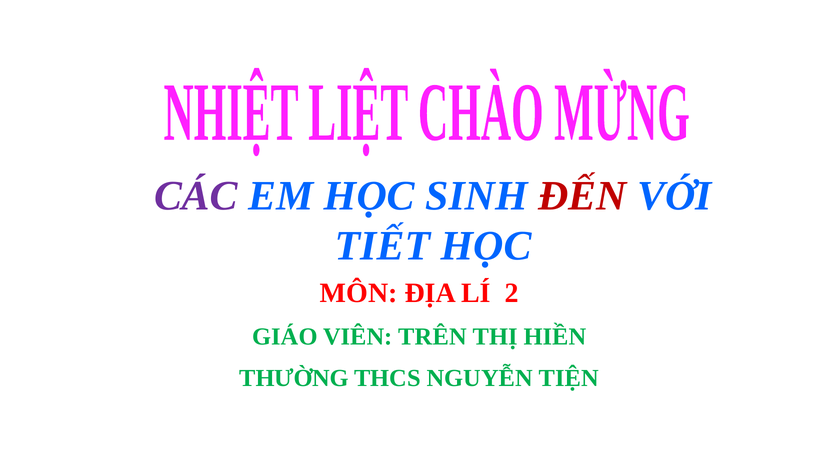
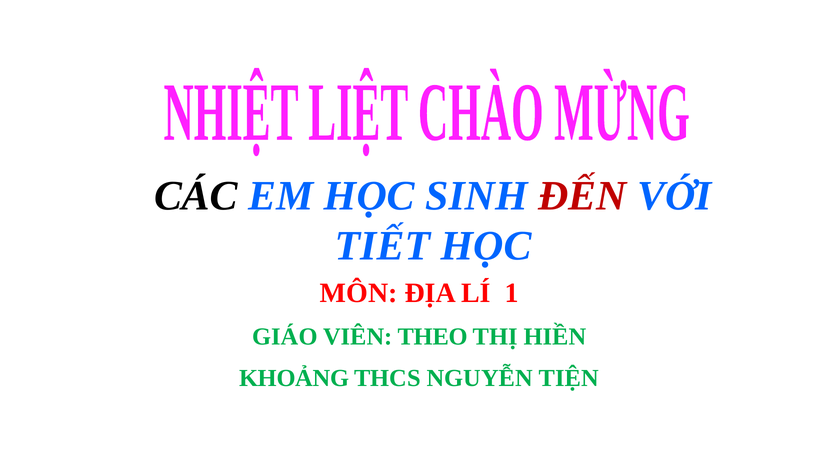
CÁC colour: purple -> black (196, 196)
2: 2 -> 1 (512, 293)
TRÊN: TRÊN -> THEO (433, 336)
THƯỜNG: THƯỜNG -> KHOẢNG (294, 378)
